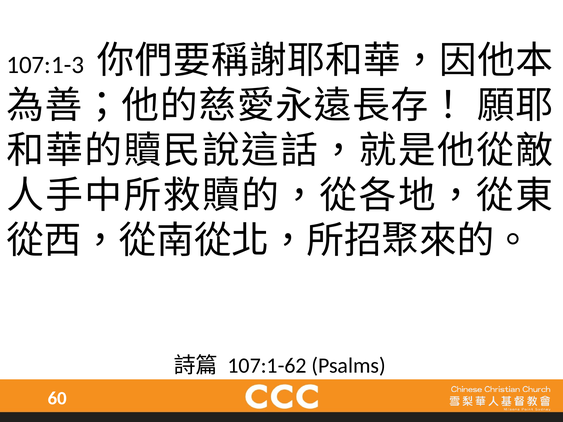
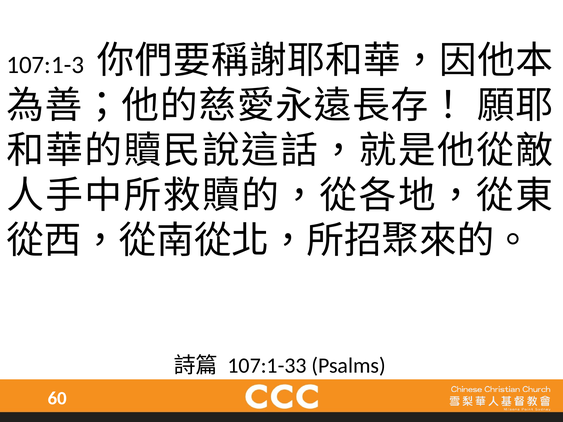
107:1-62: 107:1-62 -> 107:1-33 (267, 366)
